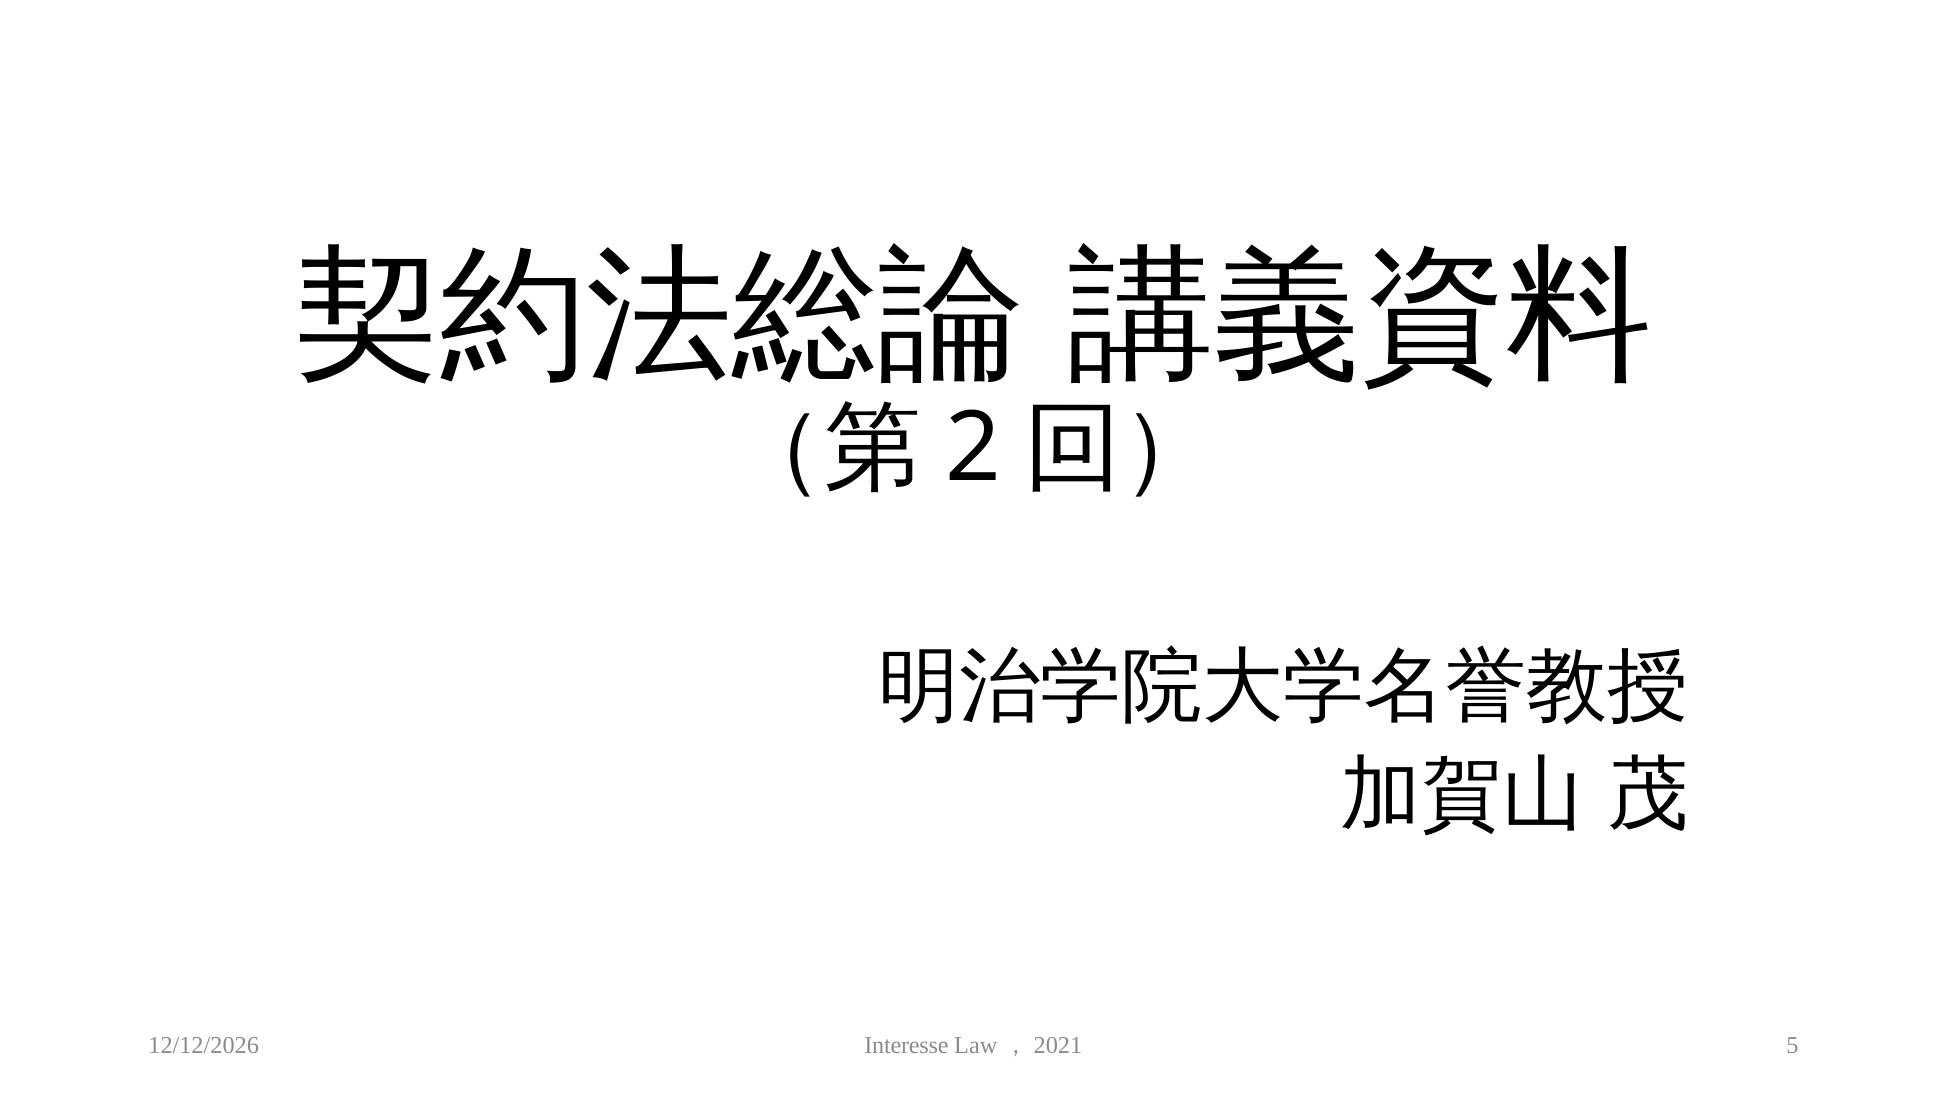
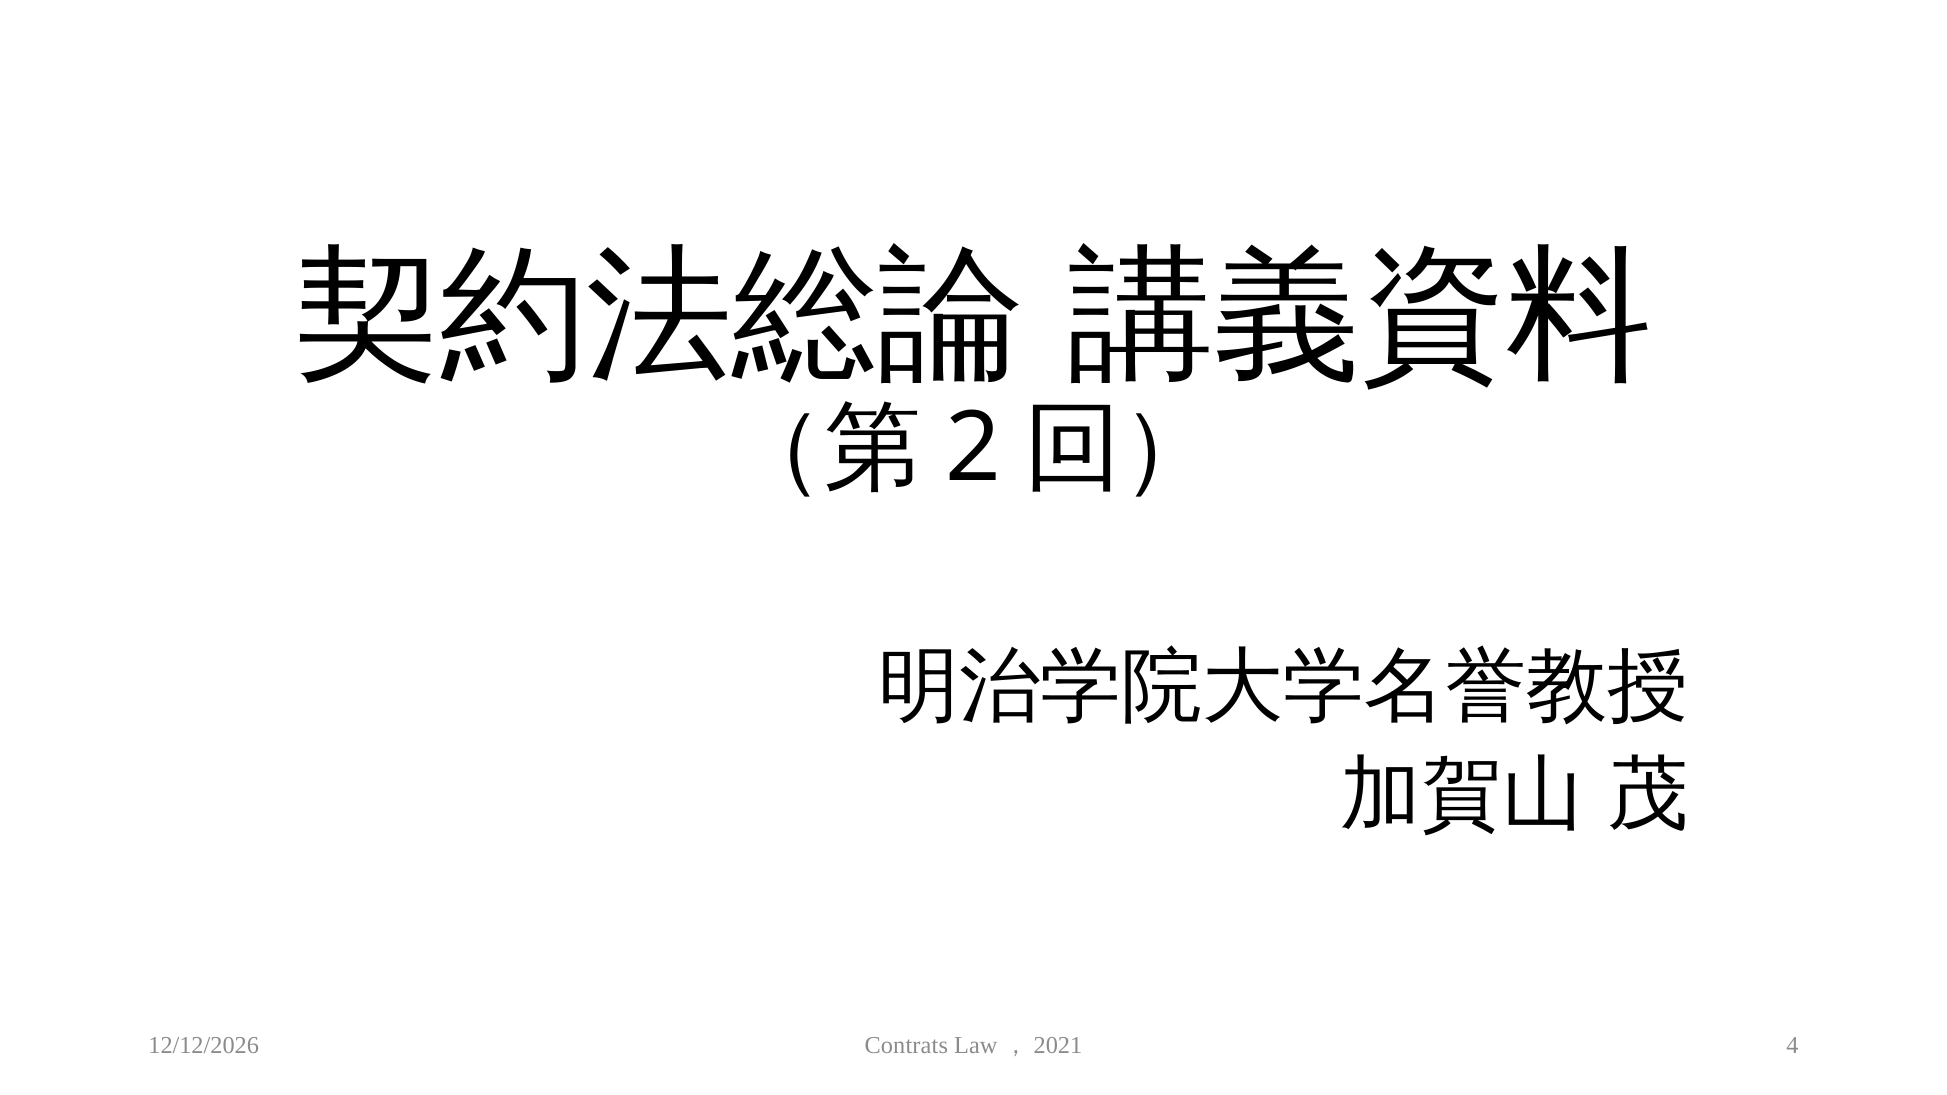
Interesse: Interesse -> Contrats (906, 1046)
5: 5 -> 4 (1792, 1046)
